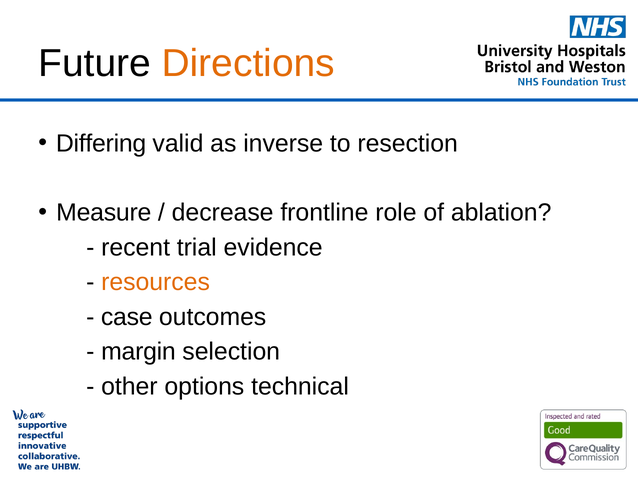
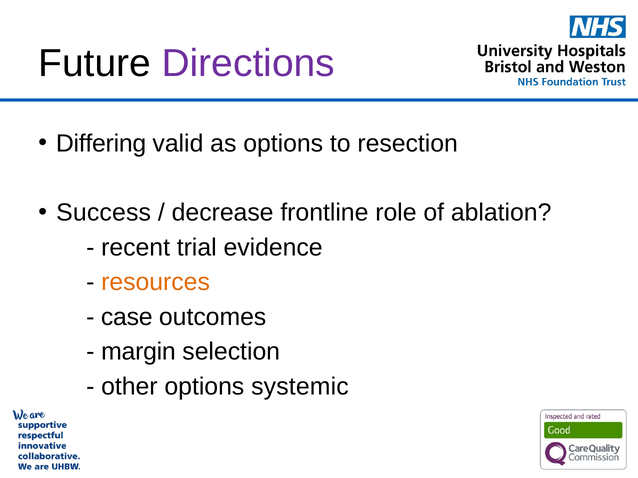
Directions colour: orange -> purple (248, 64)
as inverse: inverse -> options (283, 143)
Measure: Measure -> Success (104, 213)
technical: technical -> systemic (300, 387)
